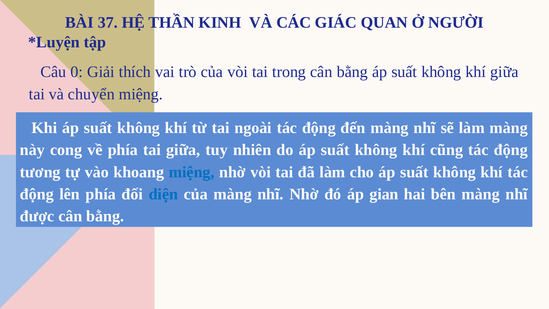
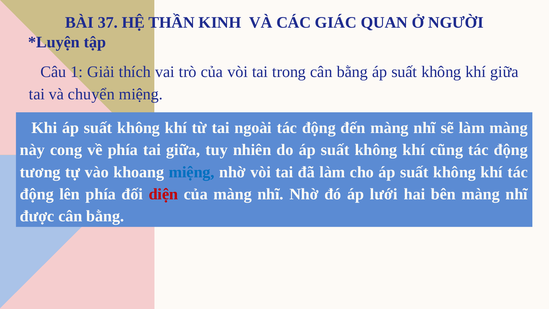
0: 0 -> 1 (77, 72)
diện colour: blue -> red (163, 194)
gian: gian -> lưới (384, 194)
